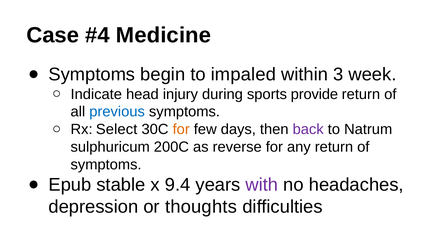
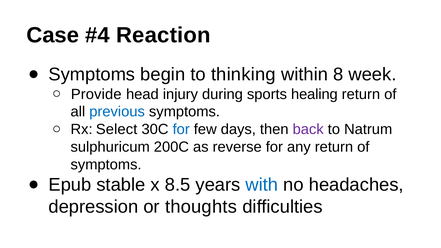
Medicine: Medicine -> Reaction (163, 35)
impaled: impaled -> thinking (243, 75)
3: 3 -> 8 (338, 75)
Indicate: Indicate -> Provide (96, 94)
provide: provide -> healing (314, 94)
for colour: orange -> blue (181, 129)
9.4: 9.4 -> 8.5 (178, 185)
with colour: purple -> blue (262, 185)
